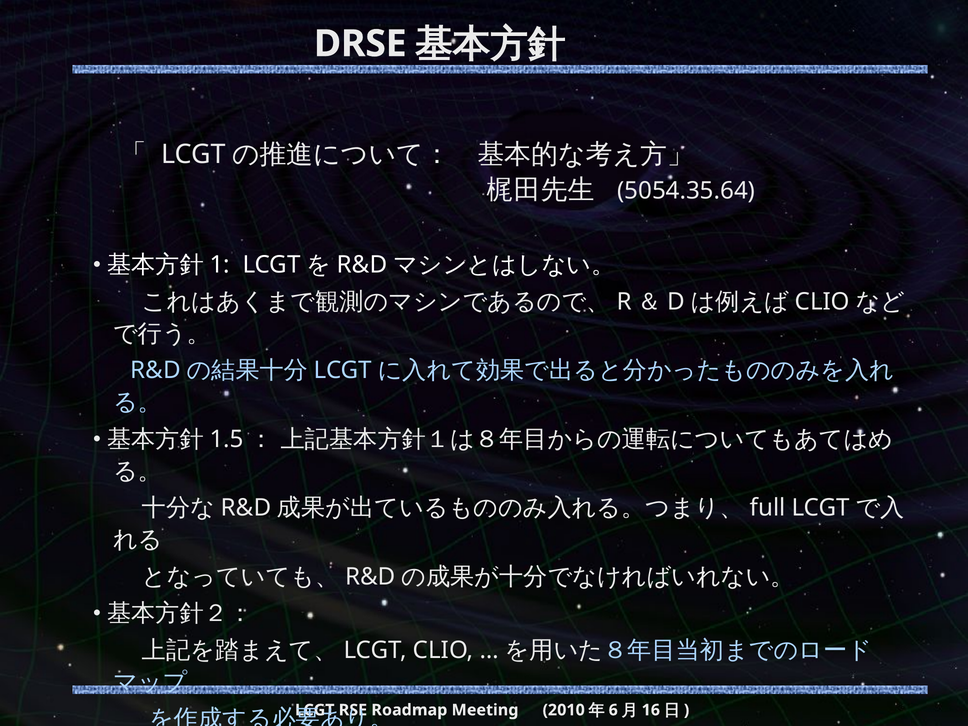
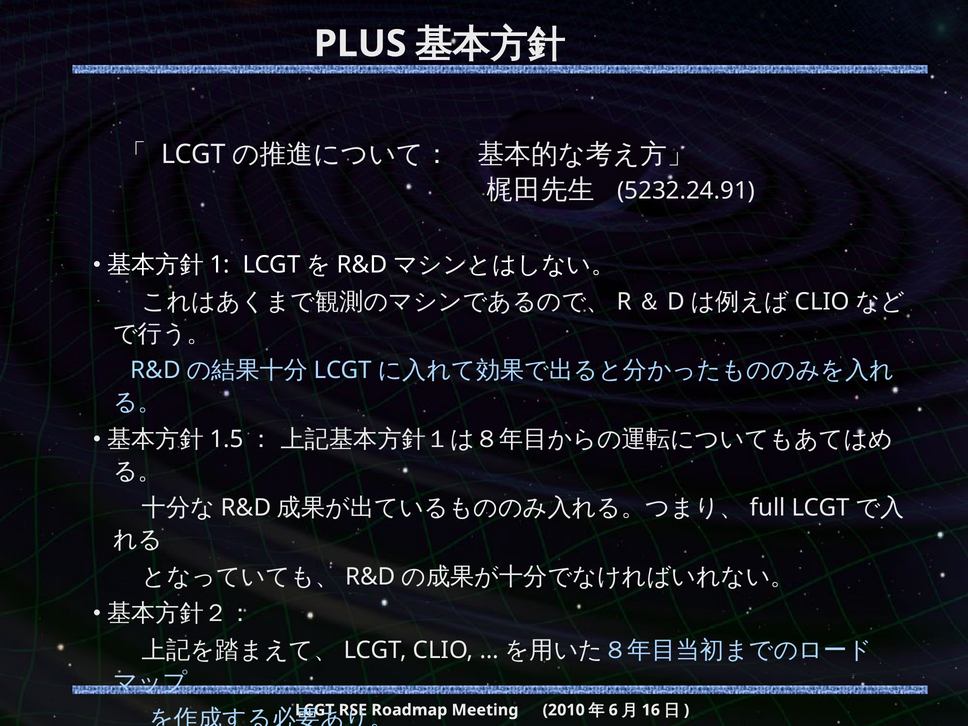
DRSE: DRSE -> PLUS (360, 44)
5054.35.64: 5054.35.64 -> 5232.24.91 (686, 191)
